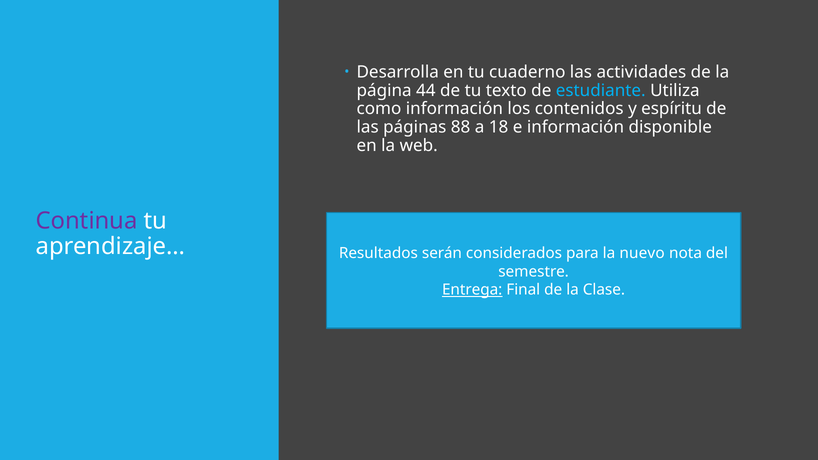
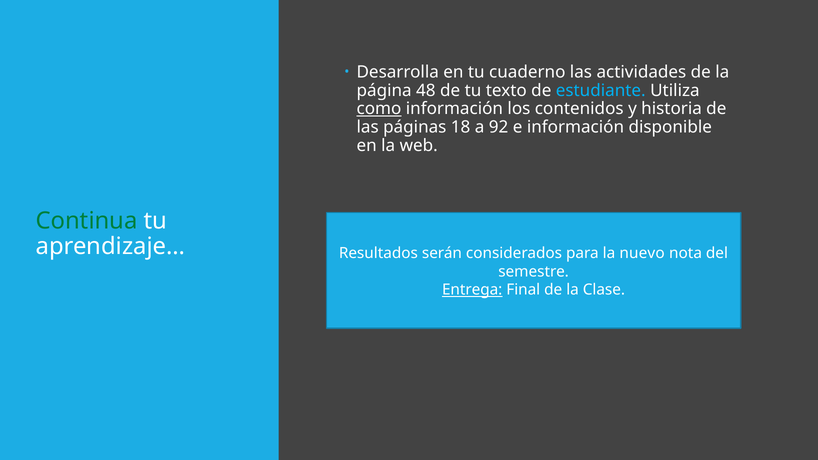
44: 44 -> 48 (426, 90)
como underline: none -> present (379, 109)
espíritu: espíritu -> historia (672, 109)
88: 88 -> 18 (461, 127)
18: 18 -> 92 (499, 127)
Continua colour: purple -> green (87, 221)
